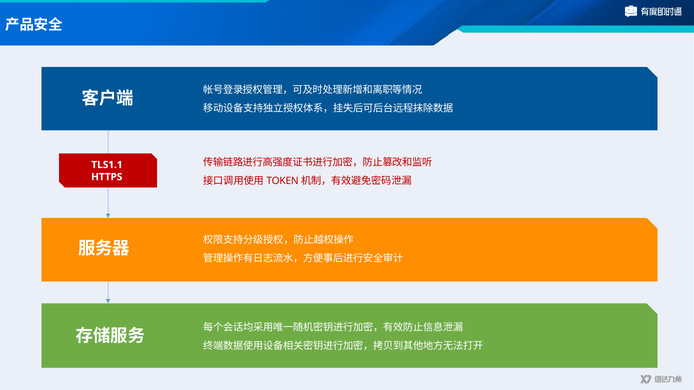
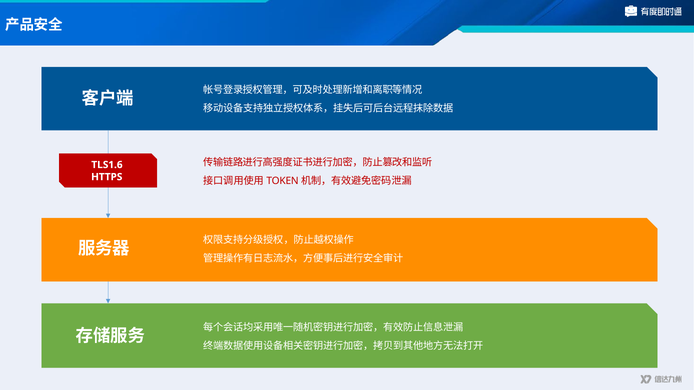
TLS1.1: TLS1.1 -> TLS1.6 (107, 165)
